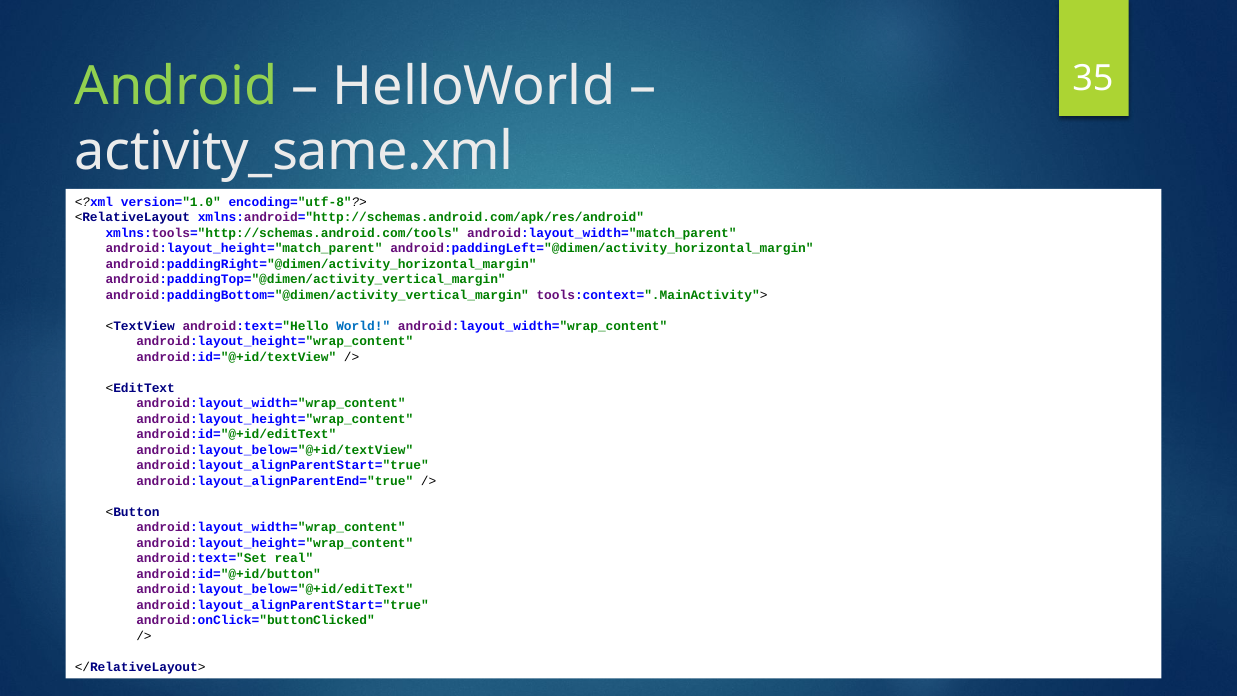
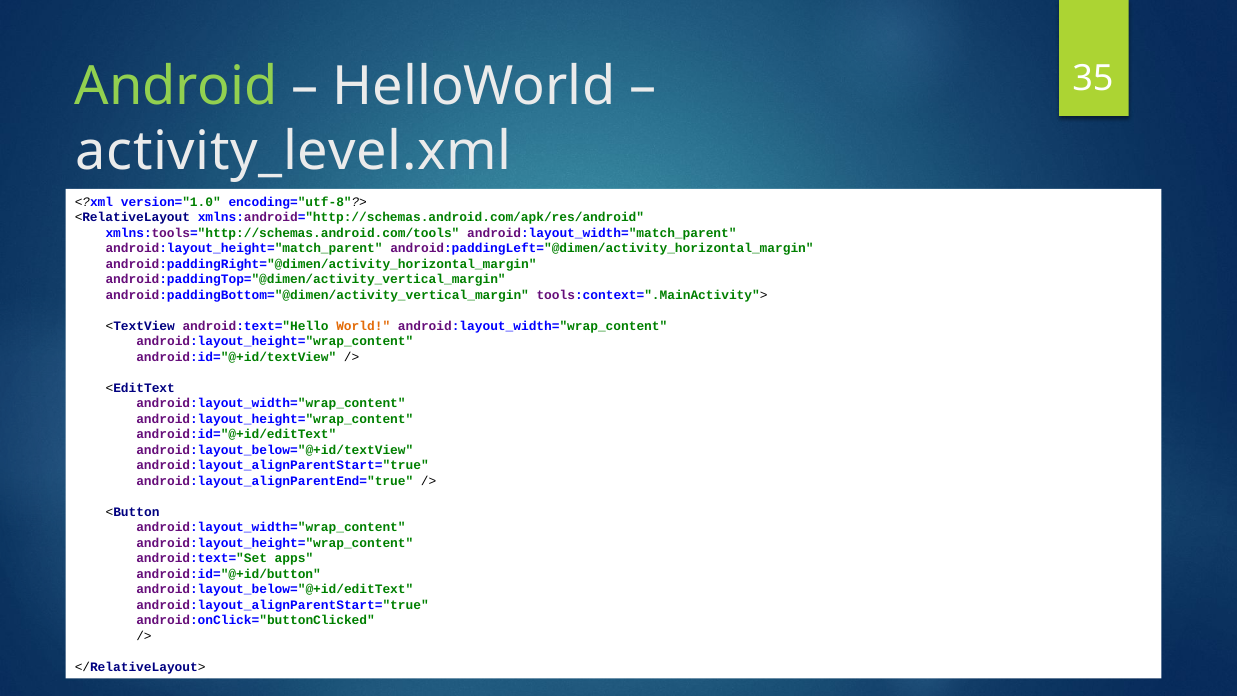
activity_same.xml: activity_same.xml -> activity_level.xml (294, 152)
World colour: blue -> orange (363, 326)
real: real -> apps (294, 558)
